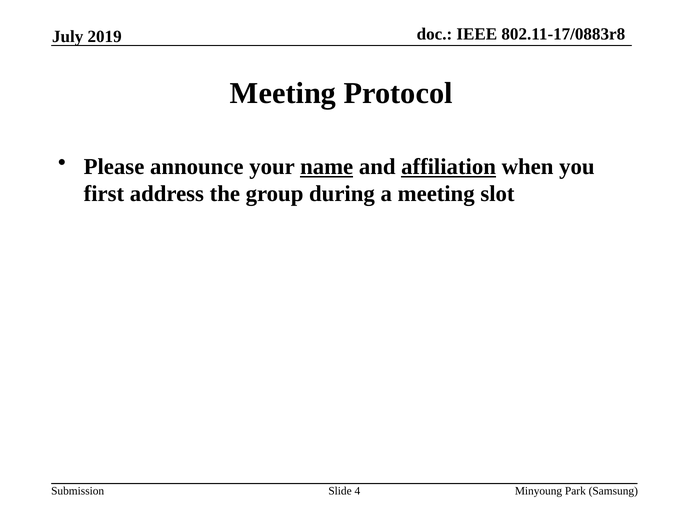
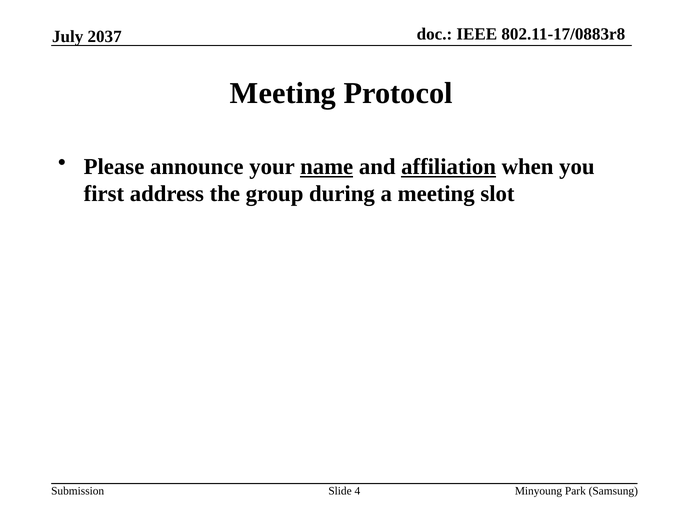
2019: 2019 -> 2037 (105, 36)
